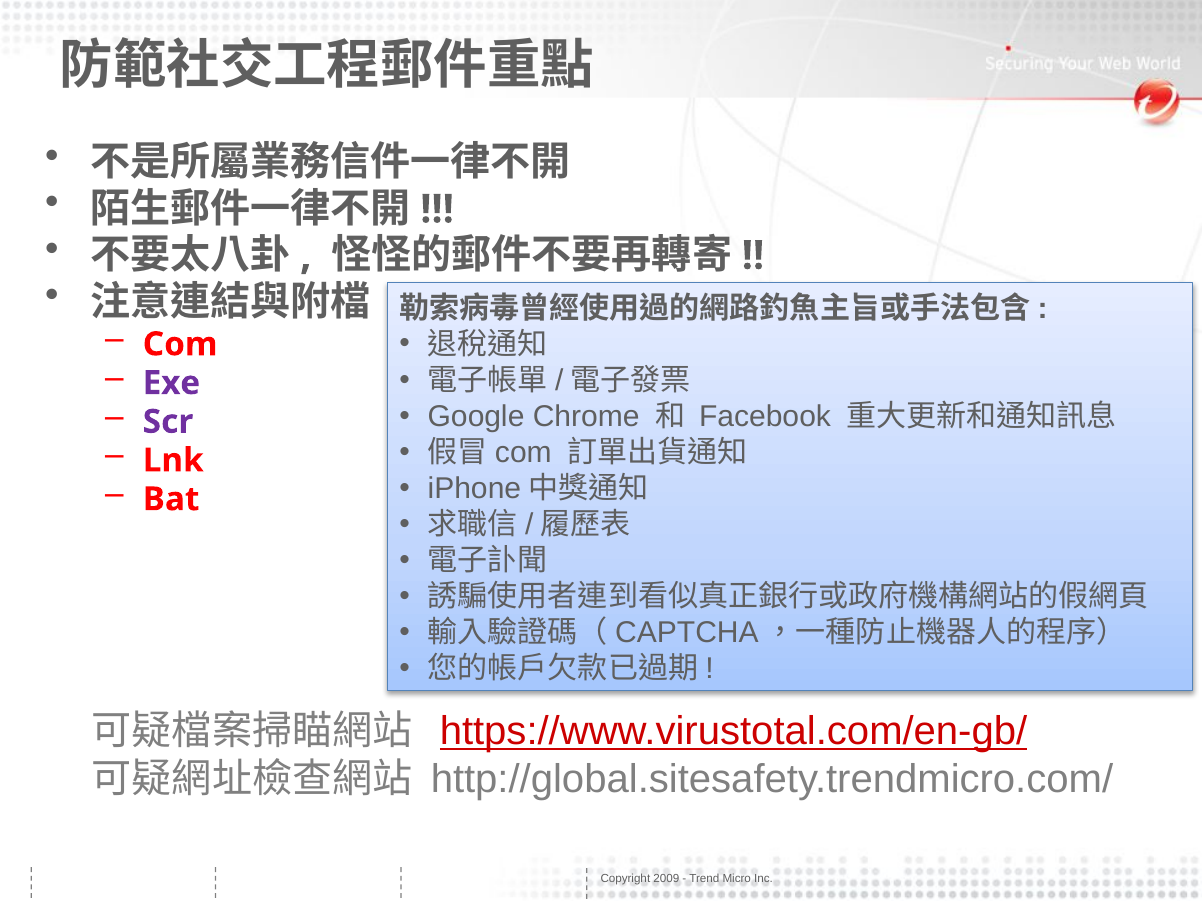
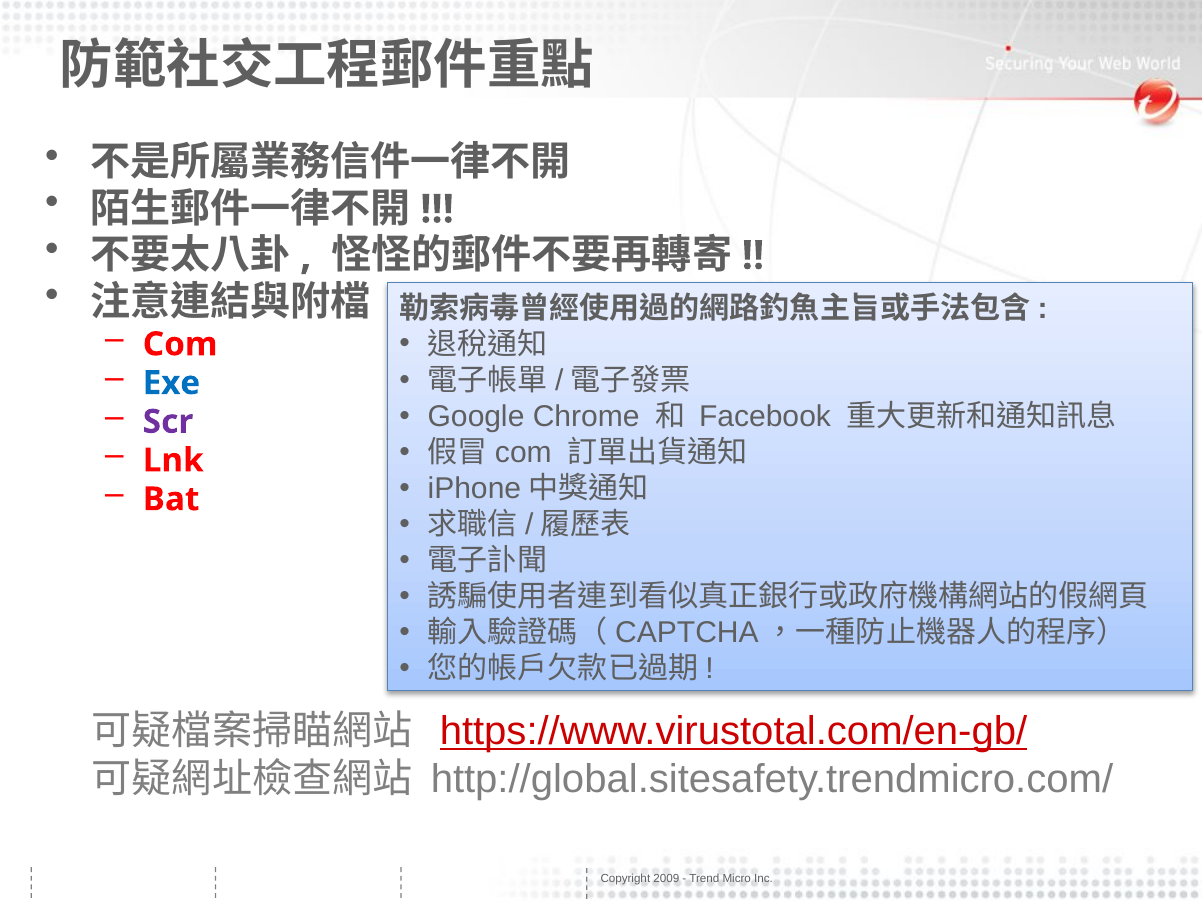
Exe colour: purple -> blue (171, 383)
